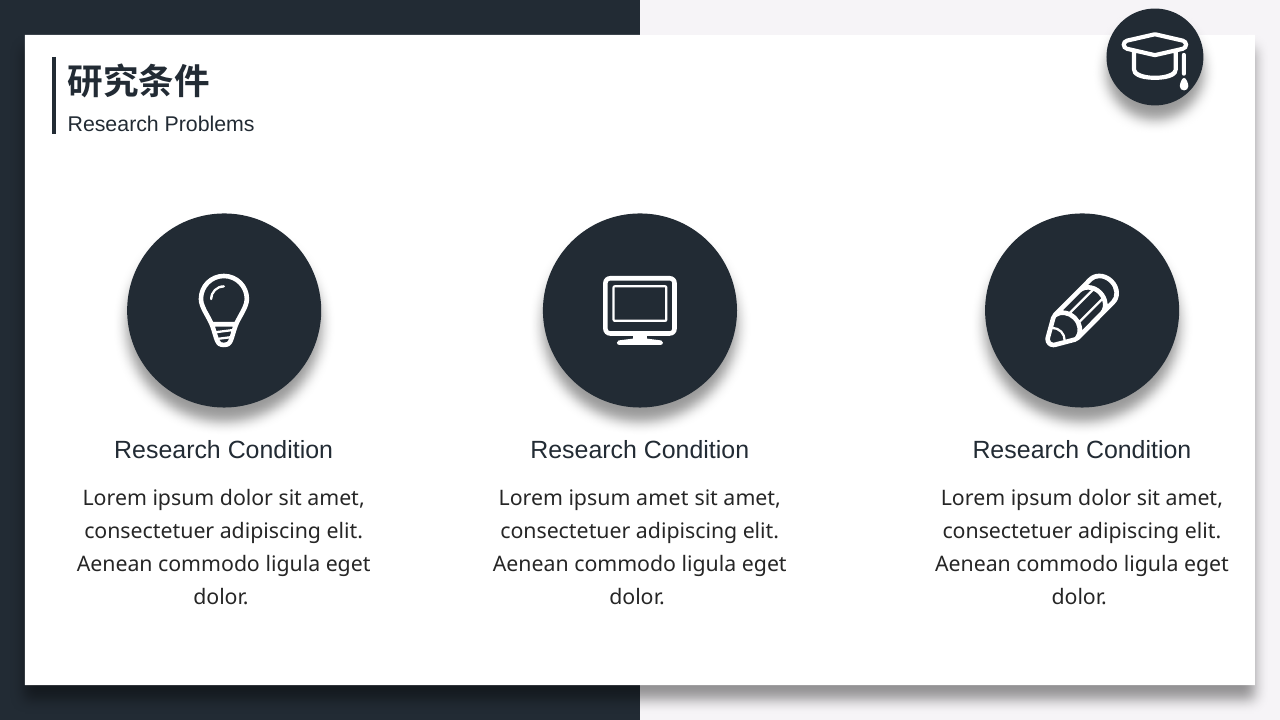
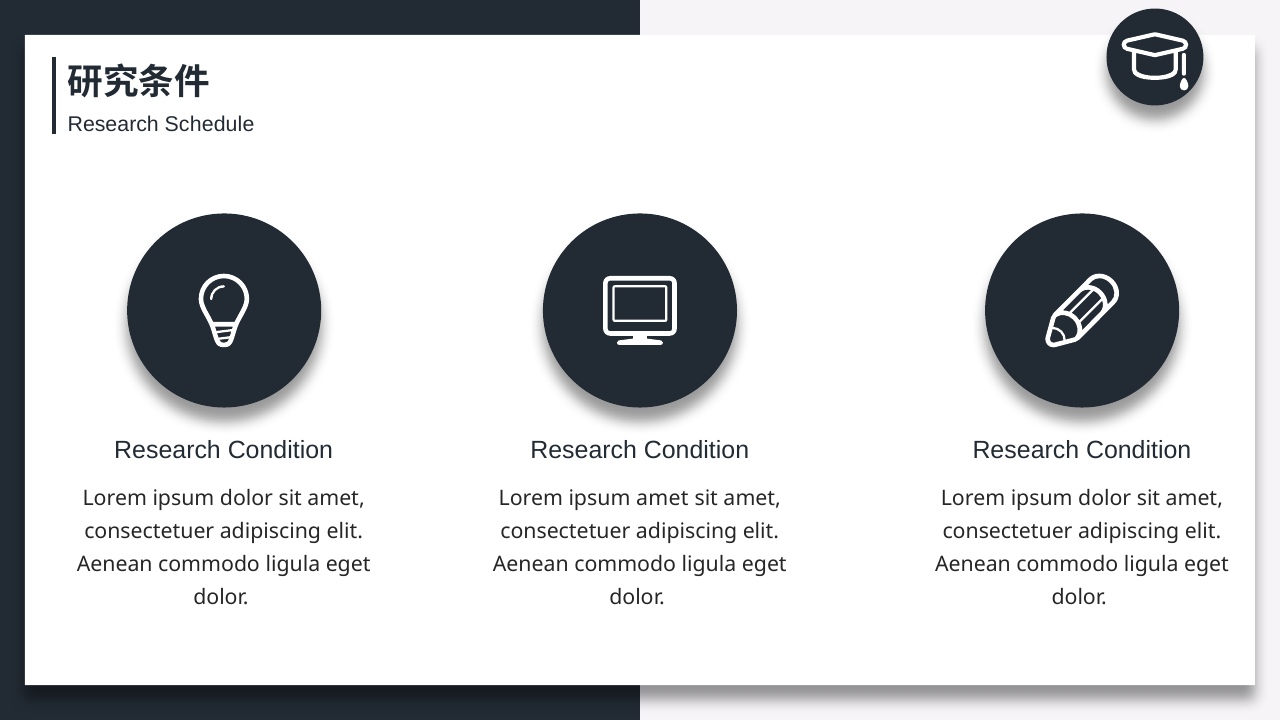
Problems: Problems -> Schedule (210, 124)
